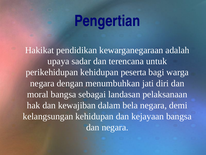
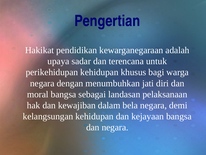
peserta: peserta -> khusus (133, 72)
